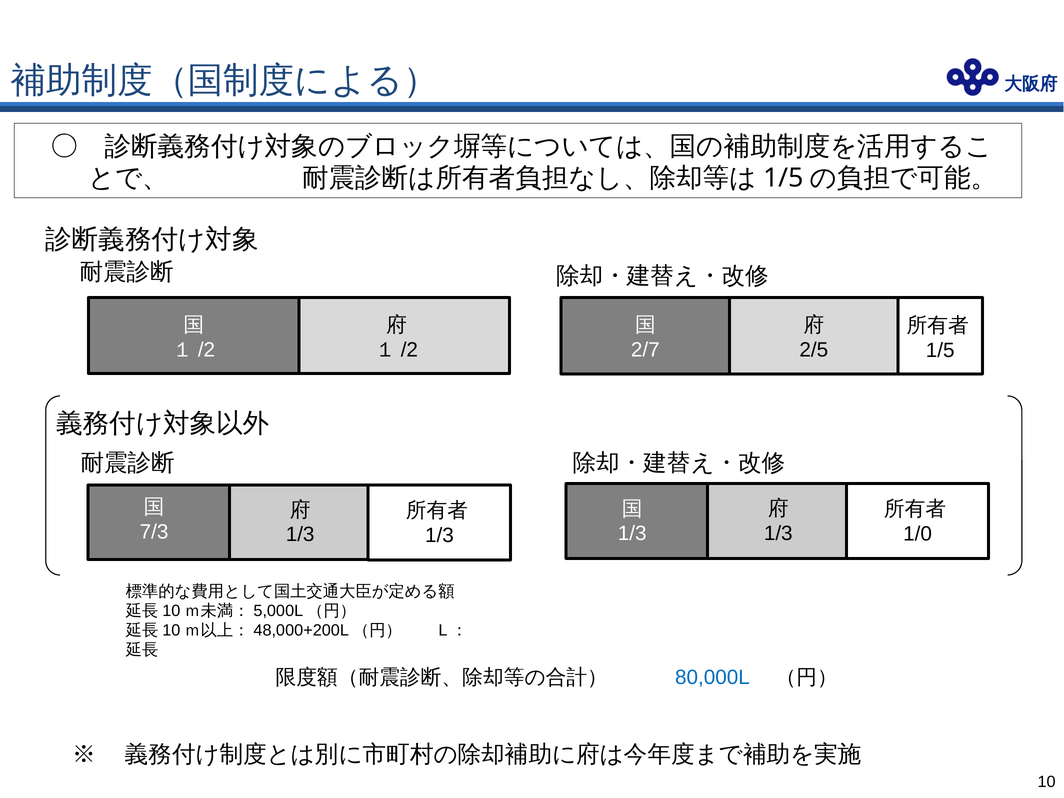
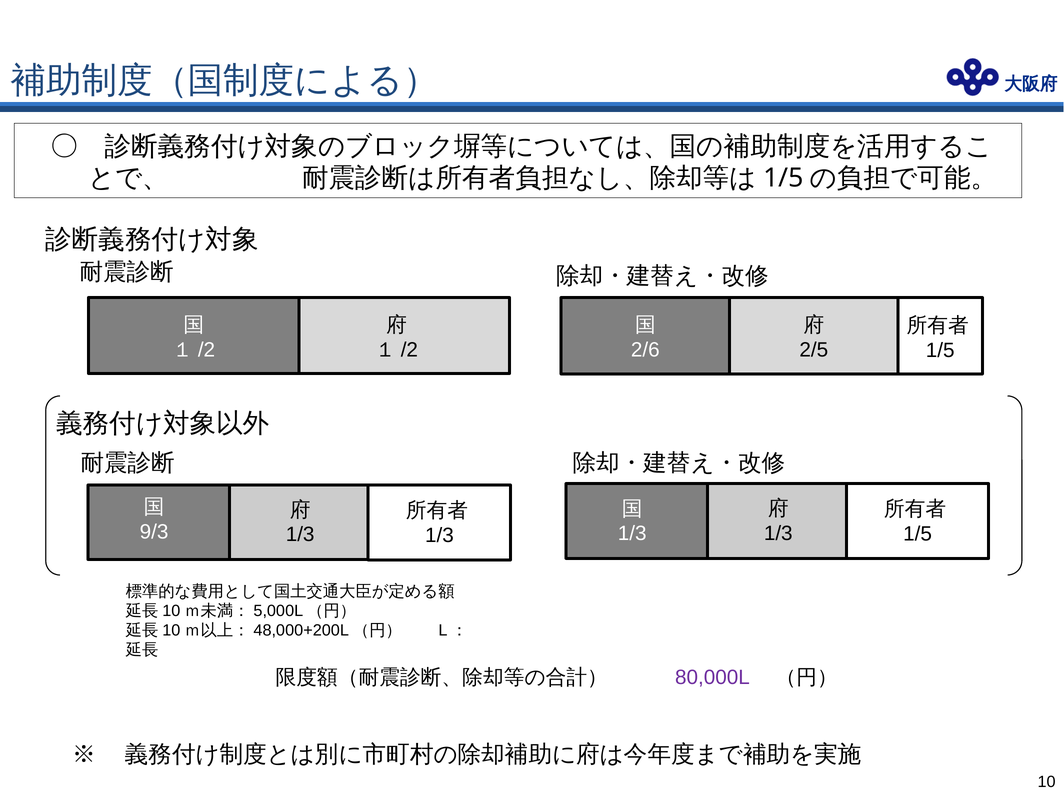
2/7: 2/7 -> 2/6 (645, 350)
7/3: 7/3 -> 9/3 (154, 532)
1/0: 1/0 -> 1/5 (918, 534)
80,000L colour: blue -> purple (712, 678)
